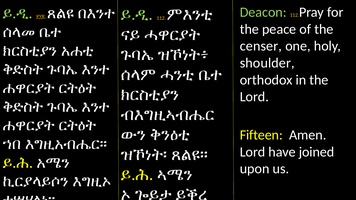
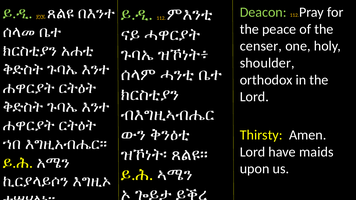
Fifteen: Fifteen -> Thirsty (261, 135)
joined: joined -> maids (316, 152)
